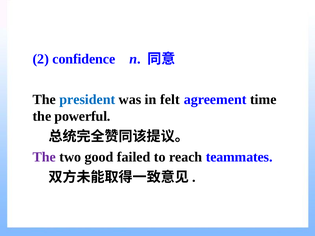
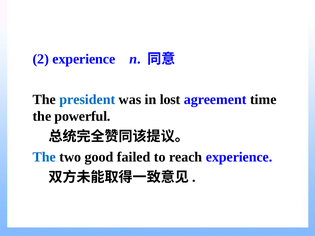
2 confidence: confidence -> experience (84, 59)
felt: felt -> lost (170, 100)
The colour: purple -> blue (44, 157)
reach teammates: teammates -> experience (239, 157)
